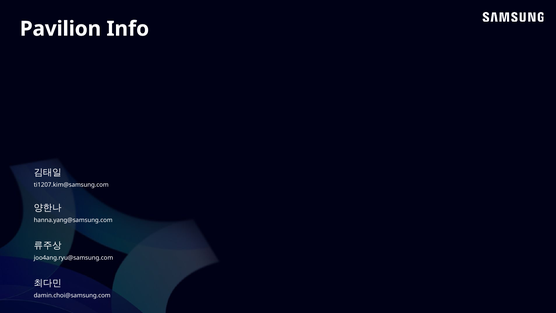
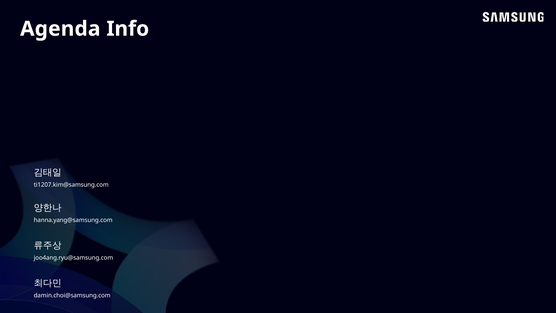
Pavilion: Pavilion -> Agenda (60, 29)
